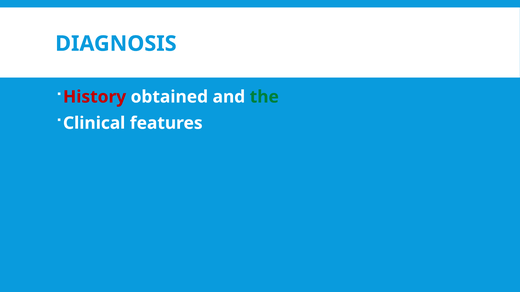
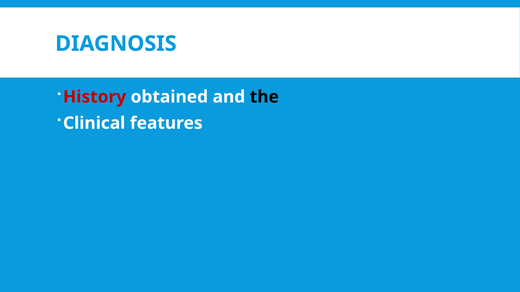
the colour: green -> black (264, 97)
